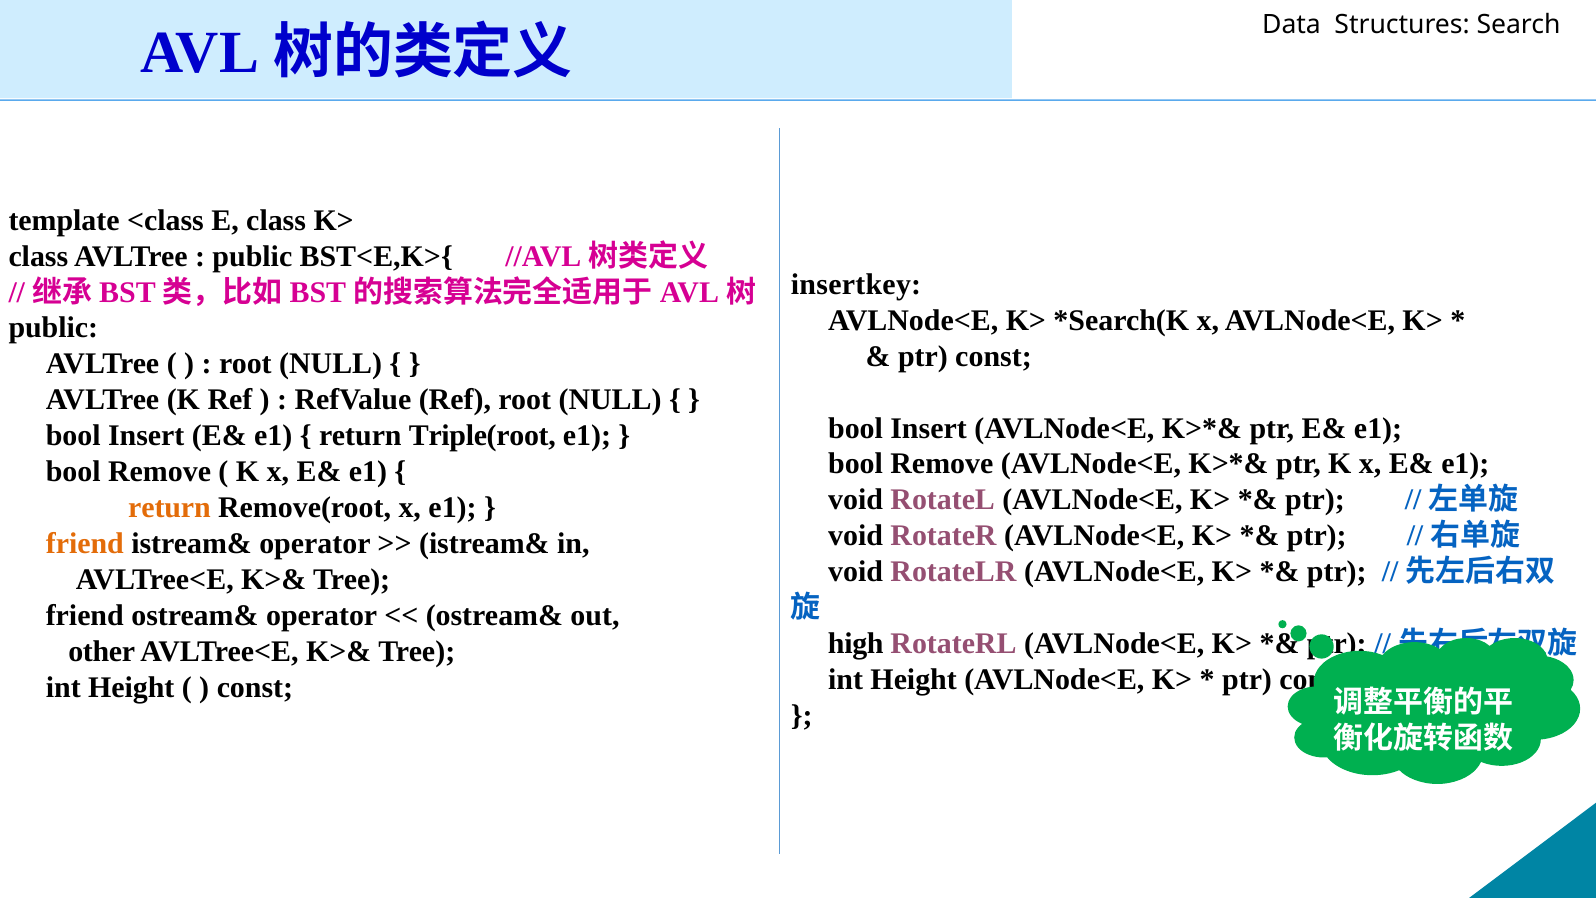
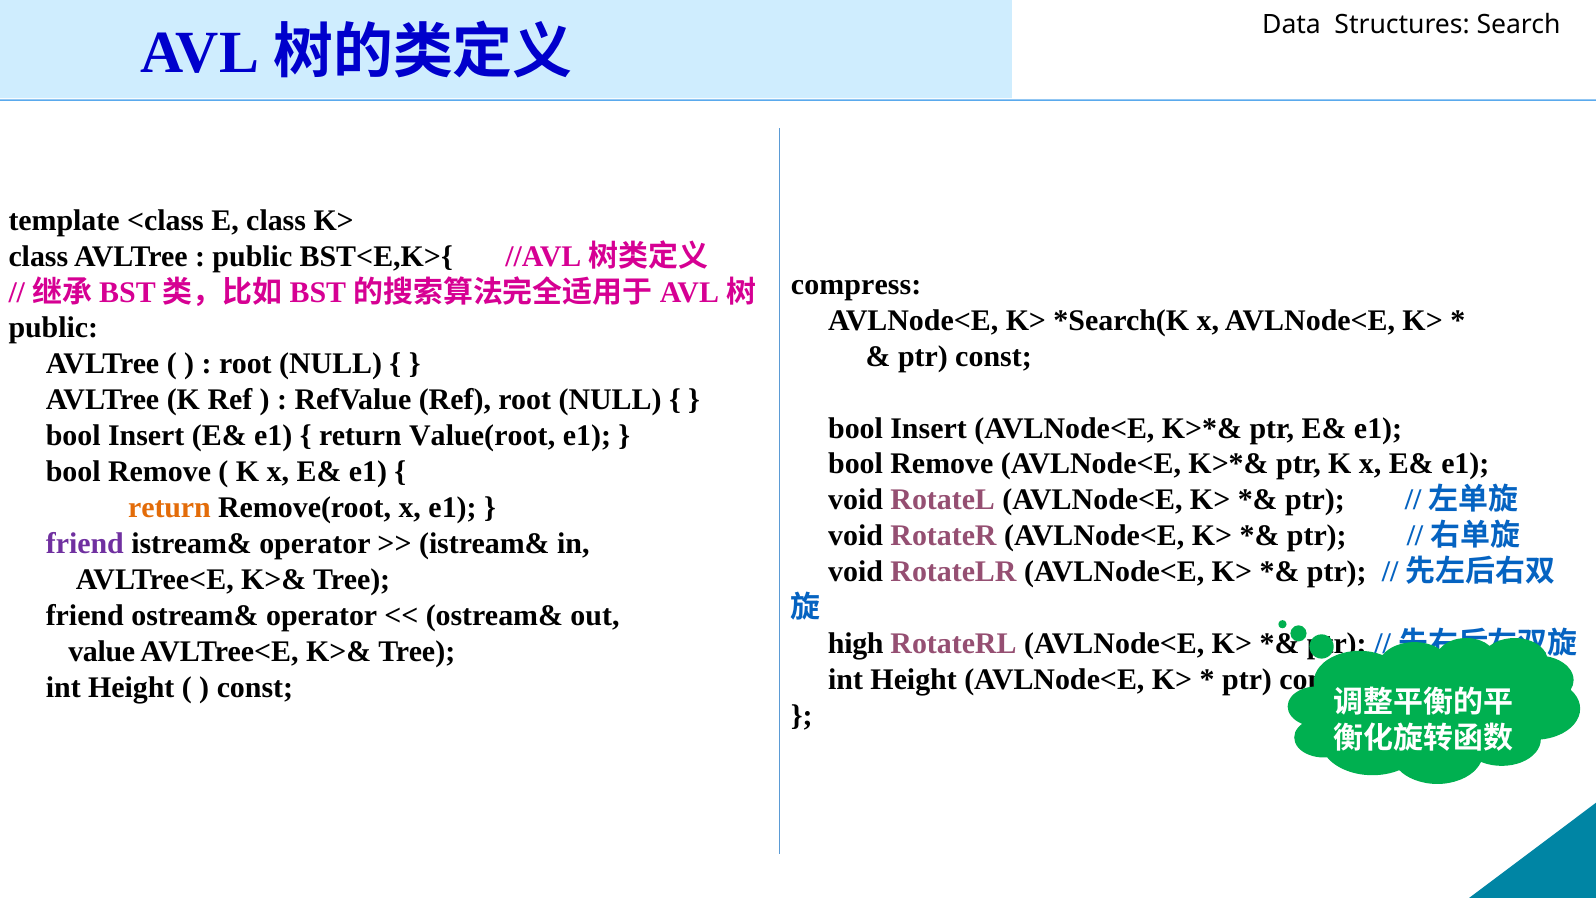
insertkey: insertkey -> compress (856, 284)
Triple(root: Triple(root -> Value(root (482, 436)
friend colour: orange -> purple (85, 543)
other: other -> value (102, 651)
